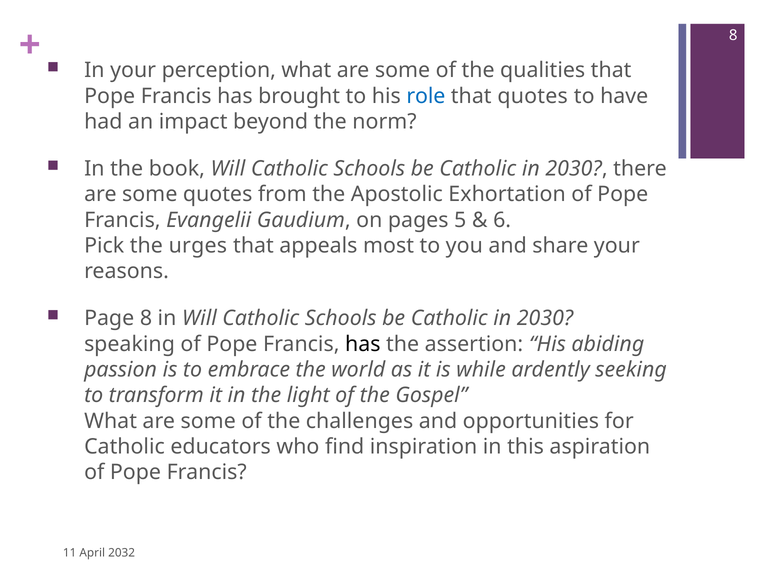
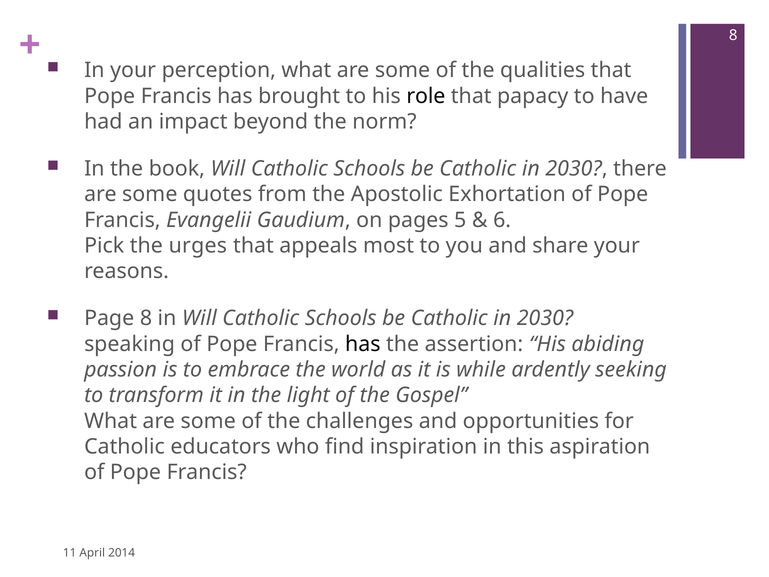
role colour: blue -> black (426, 96)
that quotes: quotes -> papacy (533, 96)
2032: 2032 -> 2014 (122, 553)
